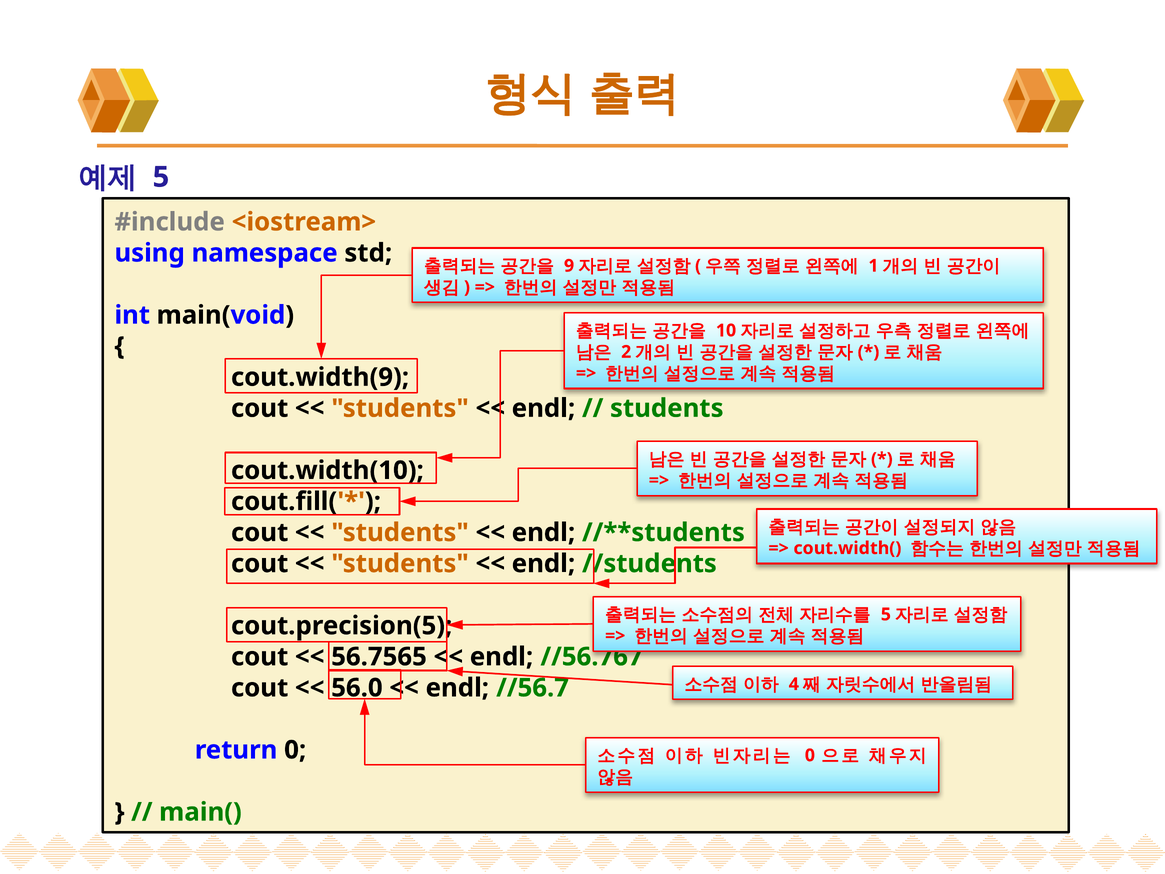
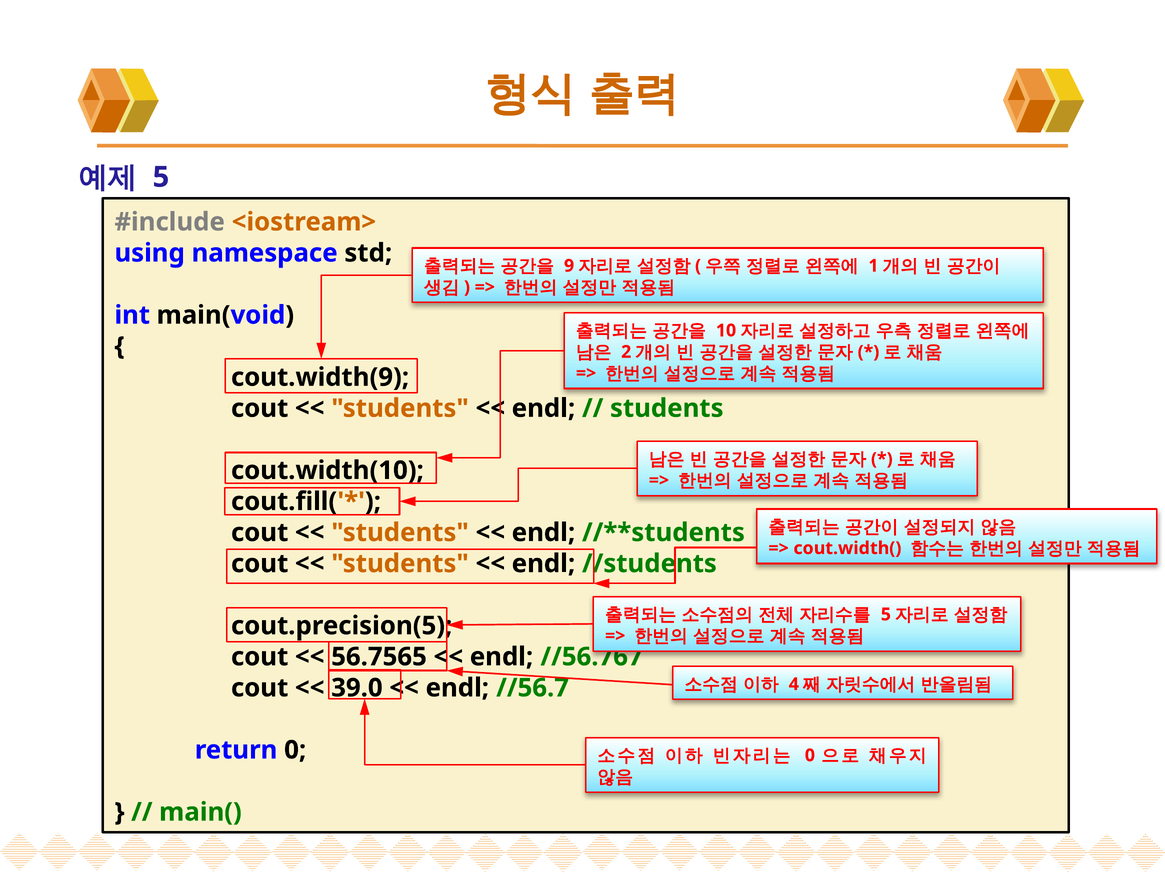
56.0: 56.0 -> 39.0 (357, 688)
